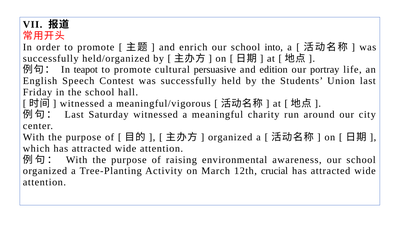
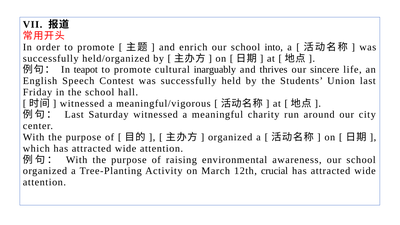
persuasive: persuasive -> inarguably (215, 70)
edition: edition -> thrives (274, 70)
portray: portray -> sincere (325, 70)
